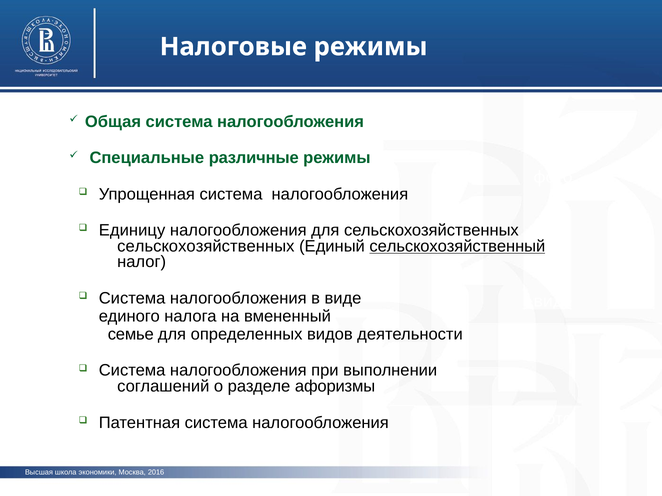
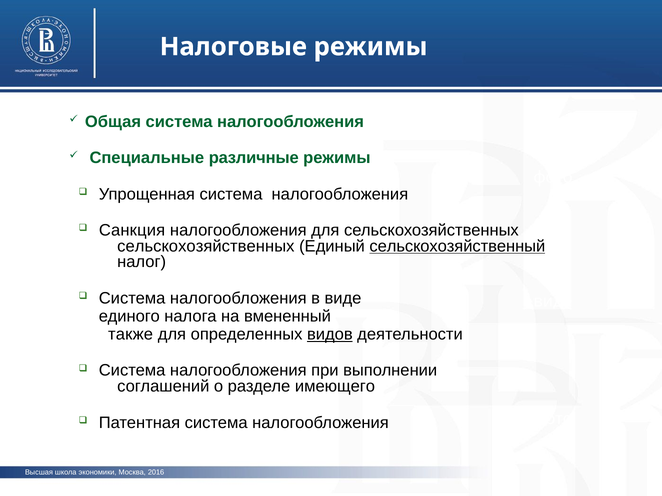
Единицу: Единицу -> Санкция (132, 230)
семье: семье -> также (131, 335)
видов underline: none -> present (330, 335)
афоризмы: афоризмы -> имеющего (335, 387)
